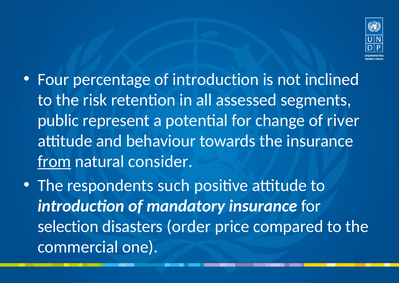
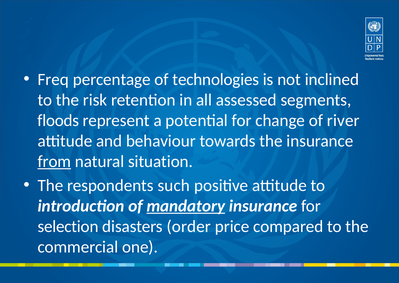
Four: Four -> Freq (53, 79)
of introduction: introduction -> technologies (216, 79)
public: public -> floods (58, 120)
consider: consider -> situation (160, 161)
mandatory underline: none -> present (186, 205)
